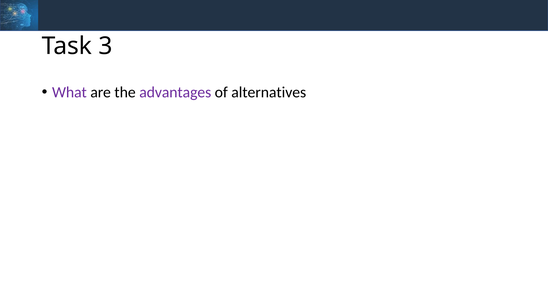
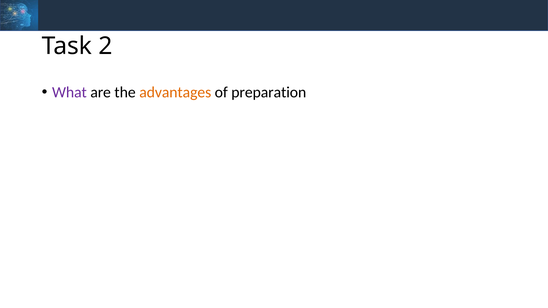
3: 3 -> 2 (105, 46)
advantages colour: purple -> orange (175, 92)
alternatives: alternatives -> preparation (269, 92)
